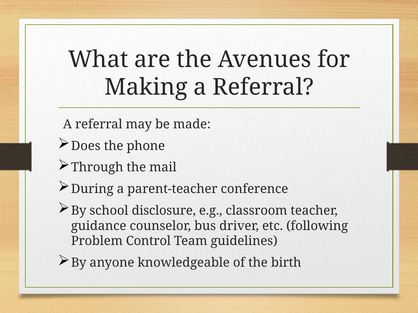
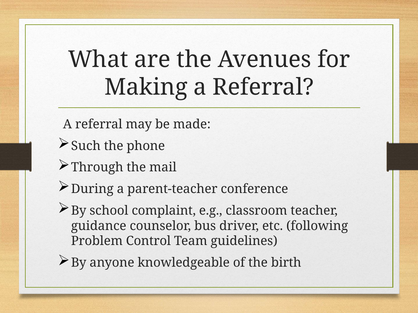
Does: Does -> Such (86, 146)
disclosure: disclosure -> complaint (164, 211)
